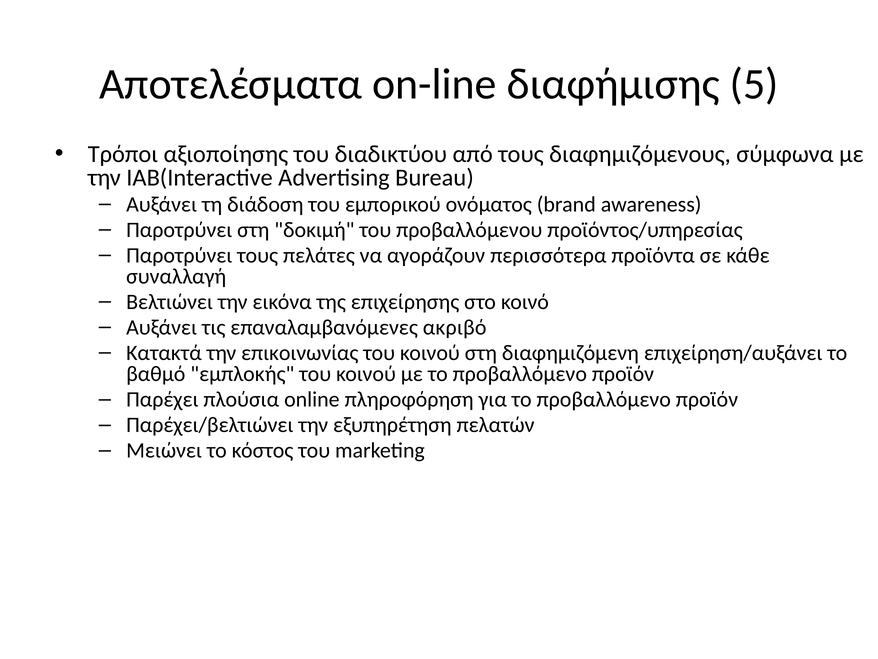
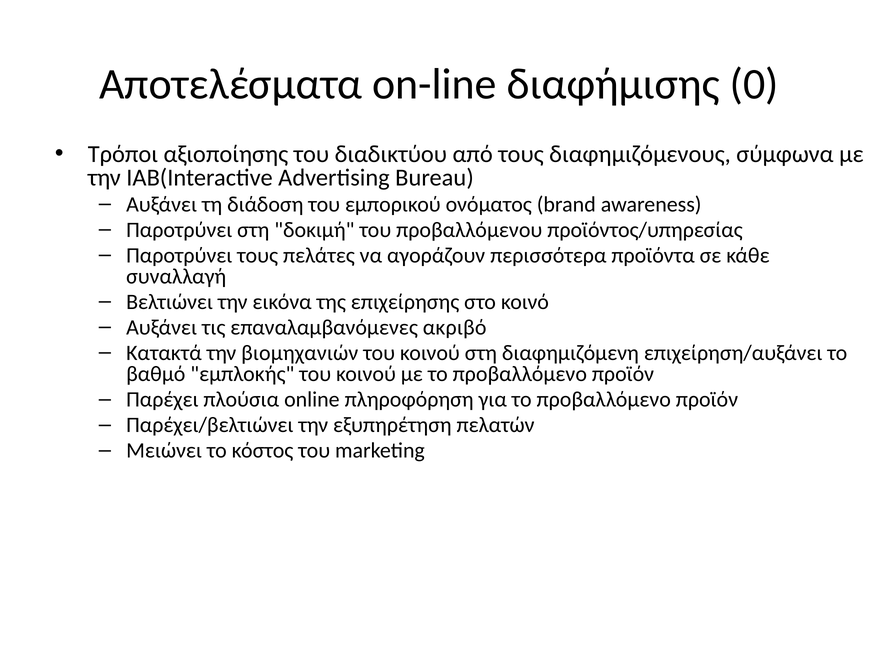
5: 5 -> 0 (754, 84)
επικοινωνίας: επικοινωνίας -> βιομηχανιών (300, 353)
